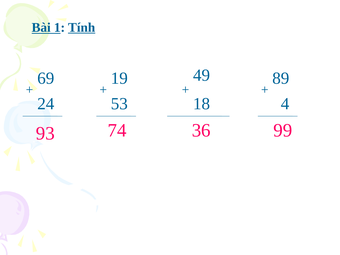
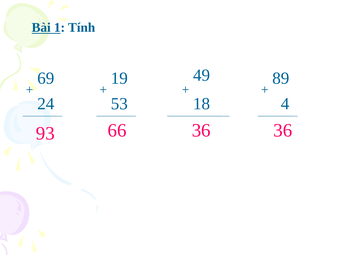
Tính underline: present -> none (82, 28)
74: 74 -> 66 (117, 130)
36 99: 99 -> 36 (283, 130)
